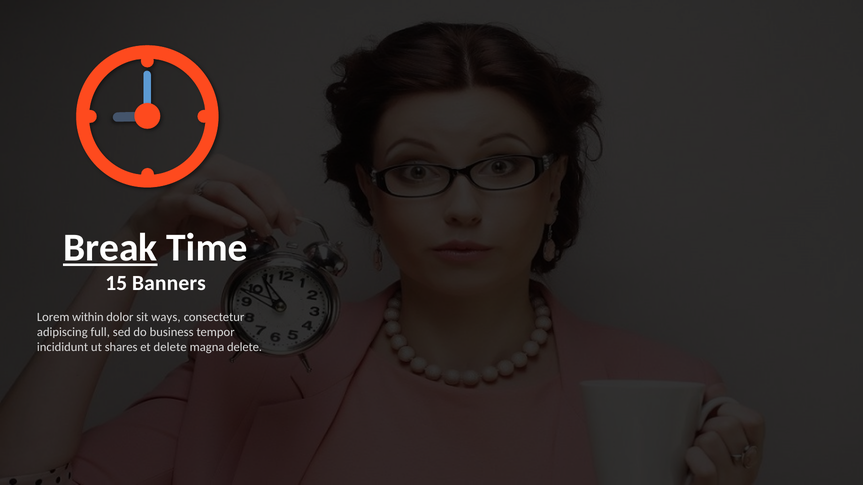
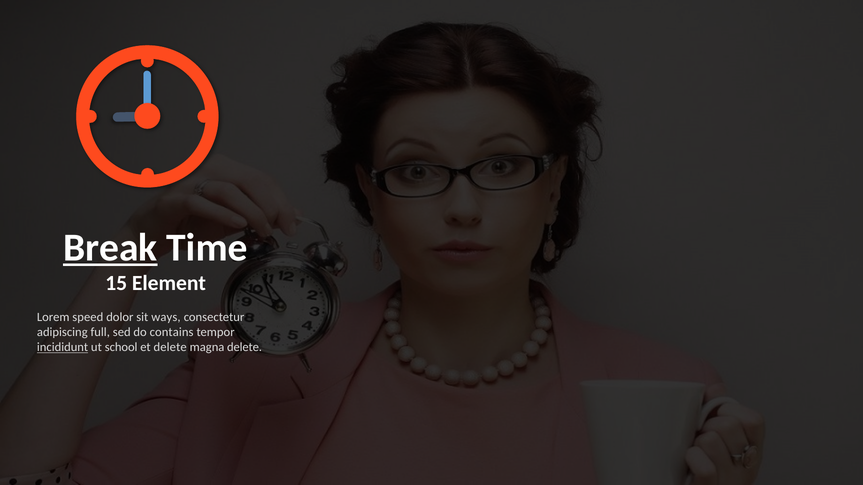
Banners: Banners -> Element (169, 283)
within: within -> speed (88, 317)
business: business -> contains (172, 332)
incididunt underline: none -> present (63, 348)
shares: shares -> school (121, 348)
